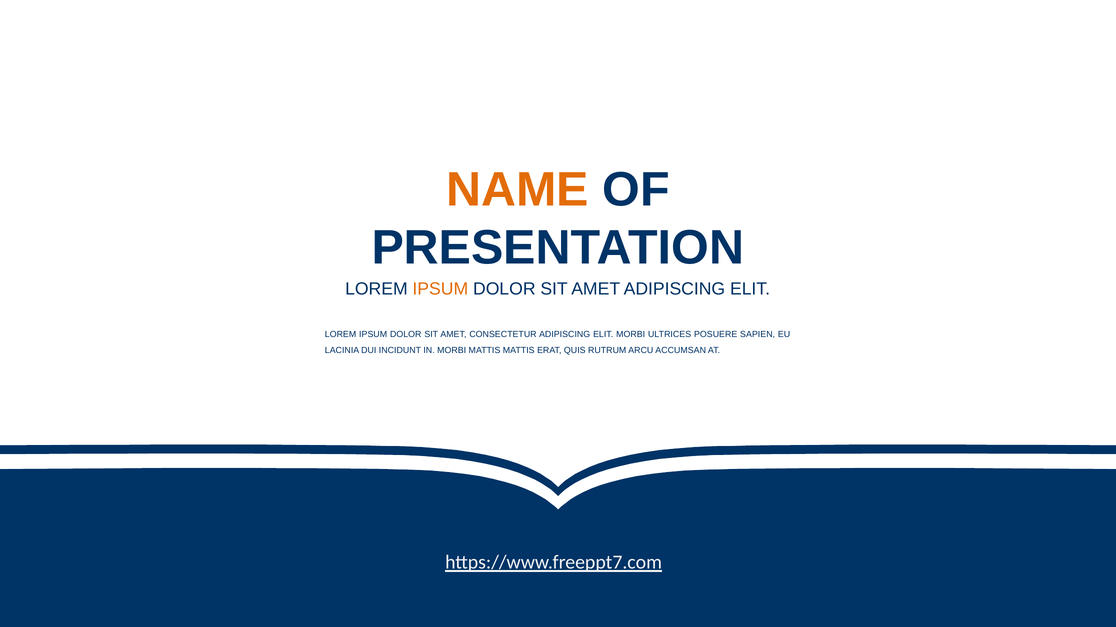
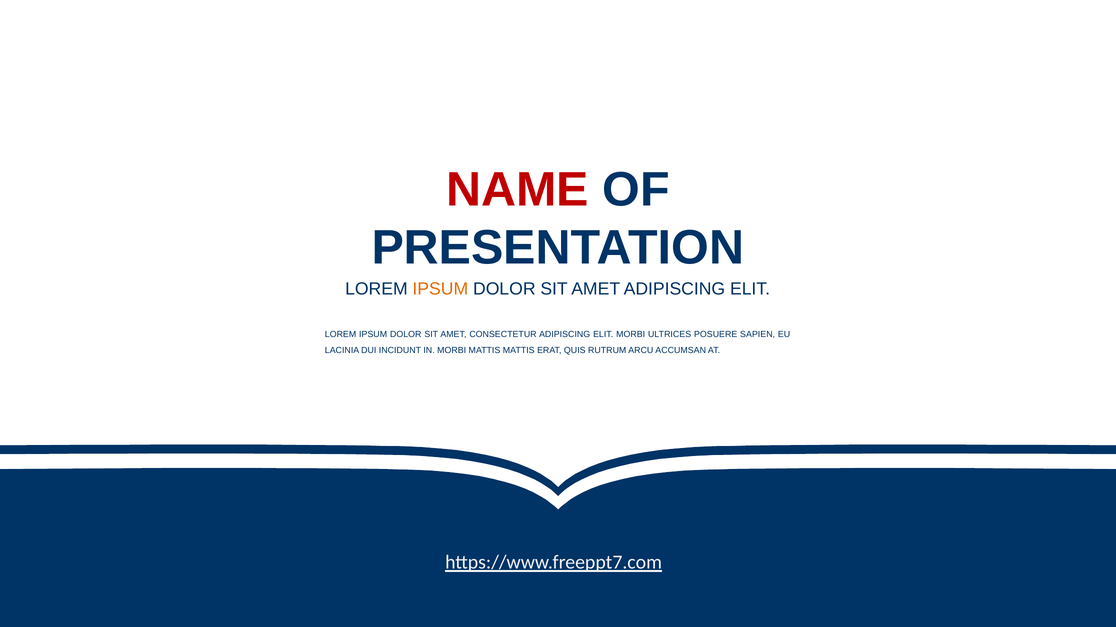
NAME colour: orange -> red (517, 190)
